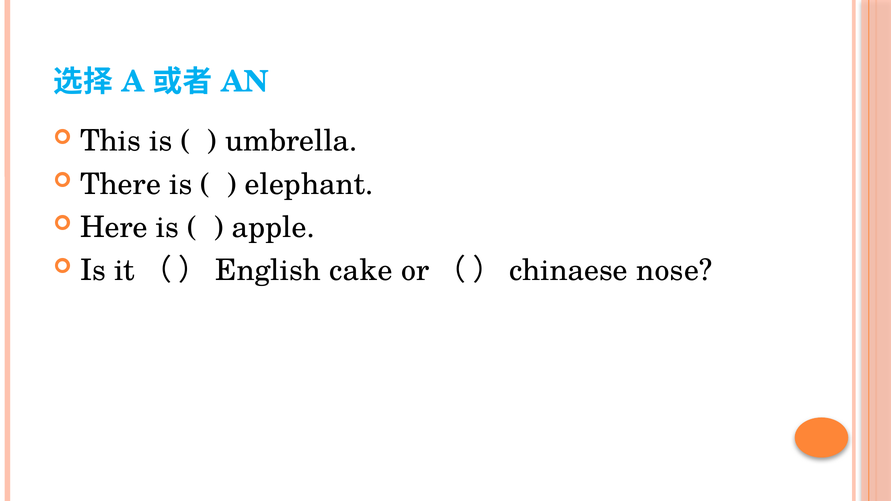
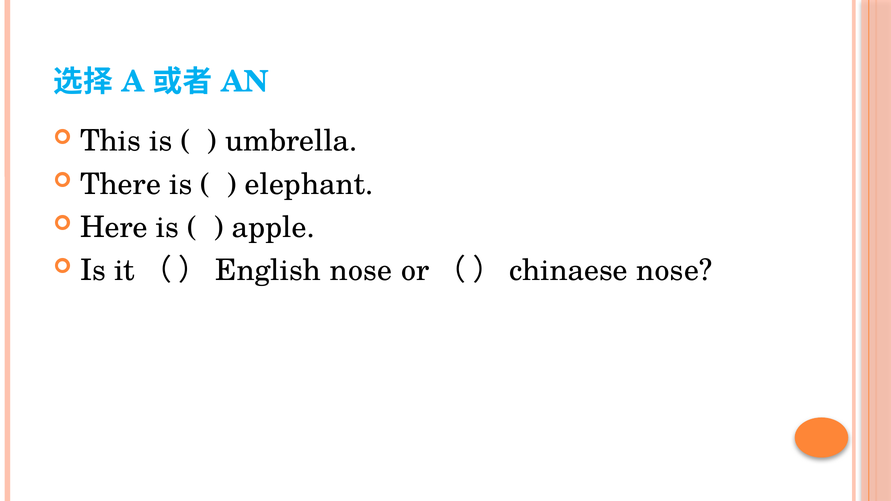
）English cake: cake -> nose (361, 270)
